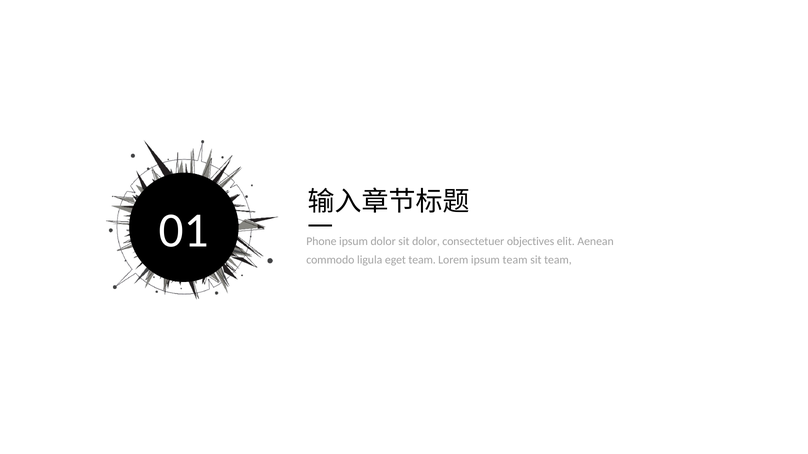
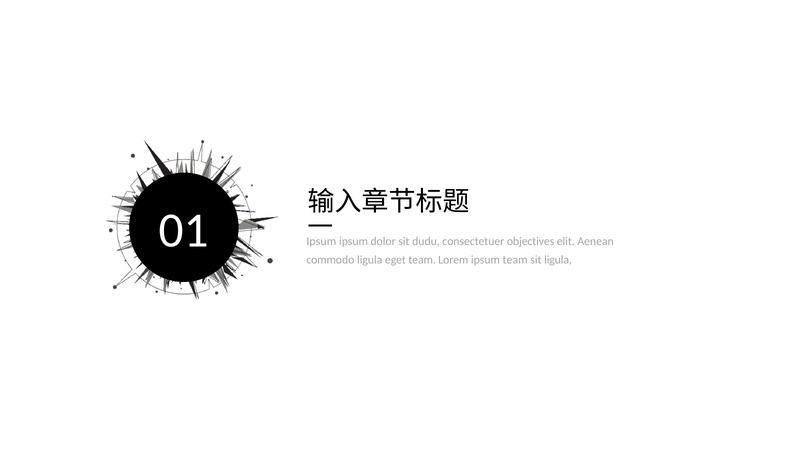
Phone: Phone -> Ipsum (321, 242)
sit dolor: dolor -> dudu (426, 242)
sit team: team -> ligula (558, 260)
